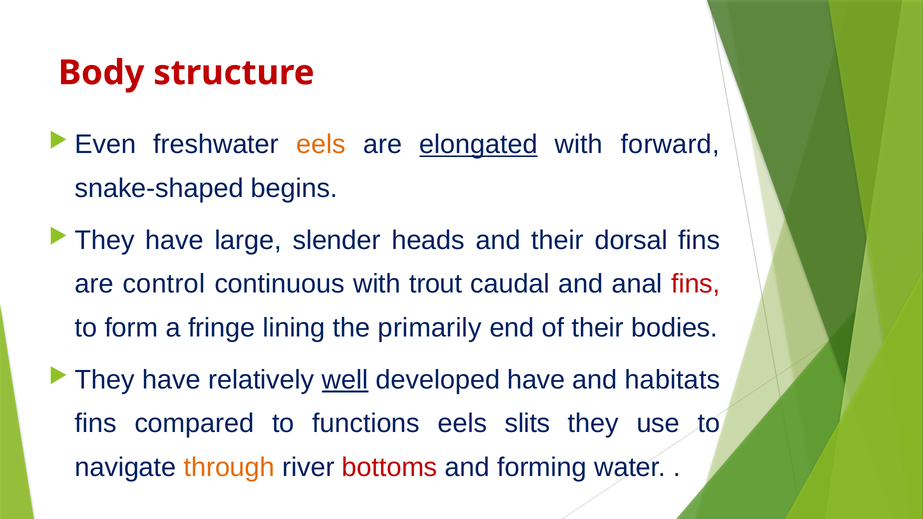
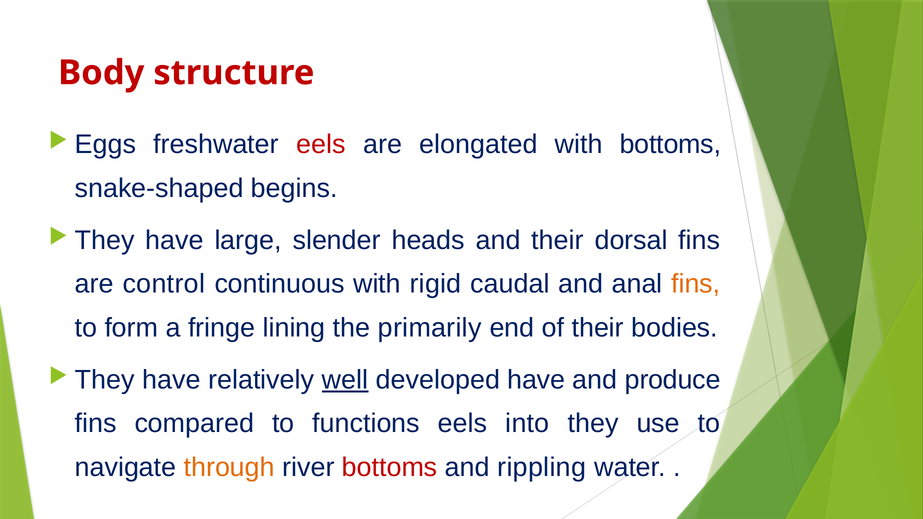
Even: Even -> Eggs (105, 145)
eels colour: orange -> red (321, 145)
elongated underline: present -> none (478, 145)
with forward: forward -> bottoms (670, 145)
trout: trout -> rigid (435, 284)
fins colour: red -> orange (696, 284)
habitats: habitats -> produce (673, 380)
slits: slits -> into (527, 424)
forming: forming -> rippling (542, 467)
